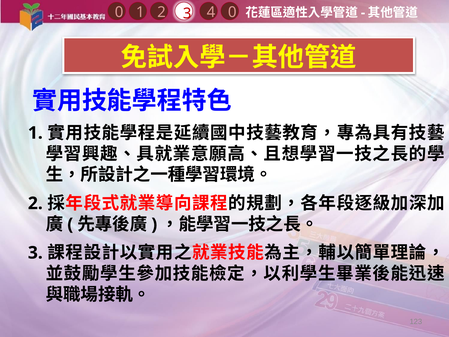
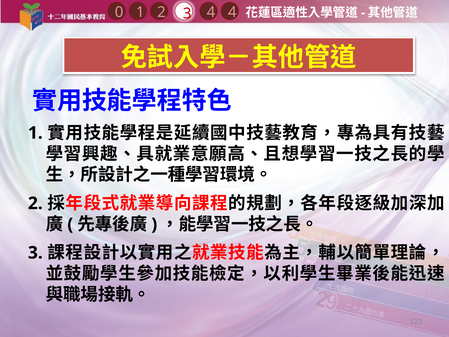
4 0: 0 -> 4 (232, 12)
